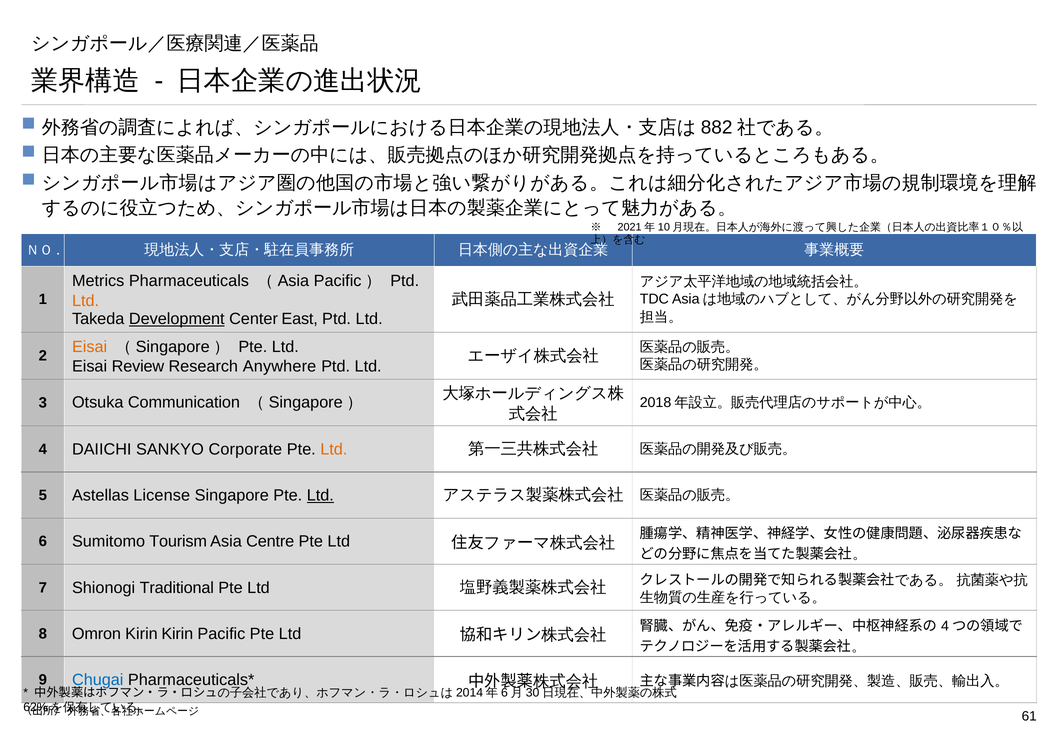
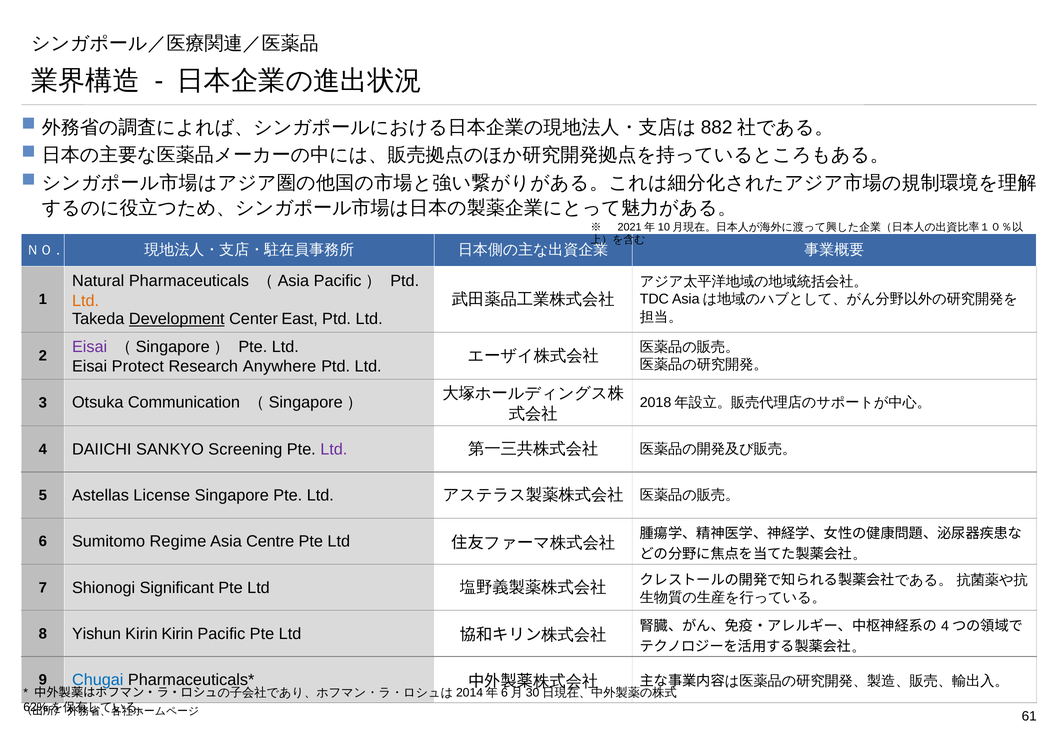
Metrics: Metrics -> Natural (98, 281)
Eisai colour: orange -> purple (90, 347)
Review: Review -> Protect (138, 367)
Corporate: Corporate -> Screening (245, 450)
Ltd colour: orange -> purple (334, 450)
Ltd underline: present -> none (320, 496)
Tourism: Tourism -> Regime (178, 542)
Traditional: Traditional -> Significant (177, 588)
Omron: Omron -> Yishun (96, 634)
